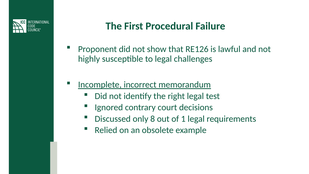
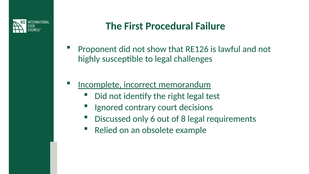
8: 8 -> 6 (153, 119)
1: 1 -> 8 (183, 119)
